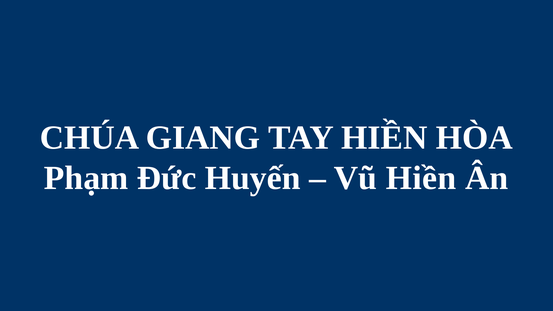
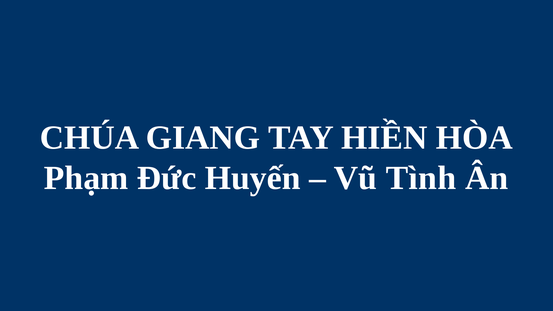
Vũ Hiền: Hiền -> Tình (421, 178)
